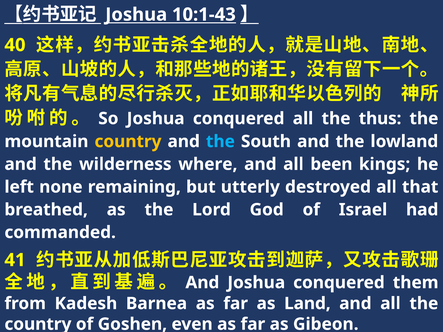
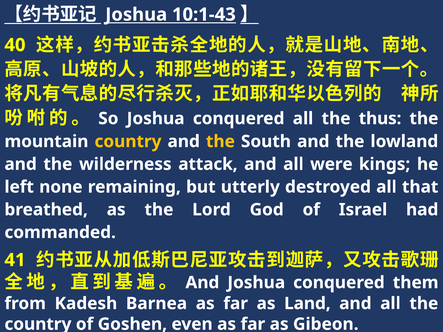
the colour: light blue -> yellow (220, 142)
where: where -> attack (208, 164)
been: been -> were (331, 164)
